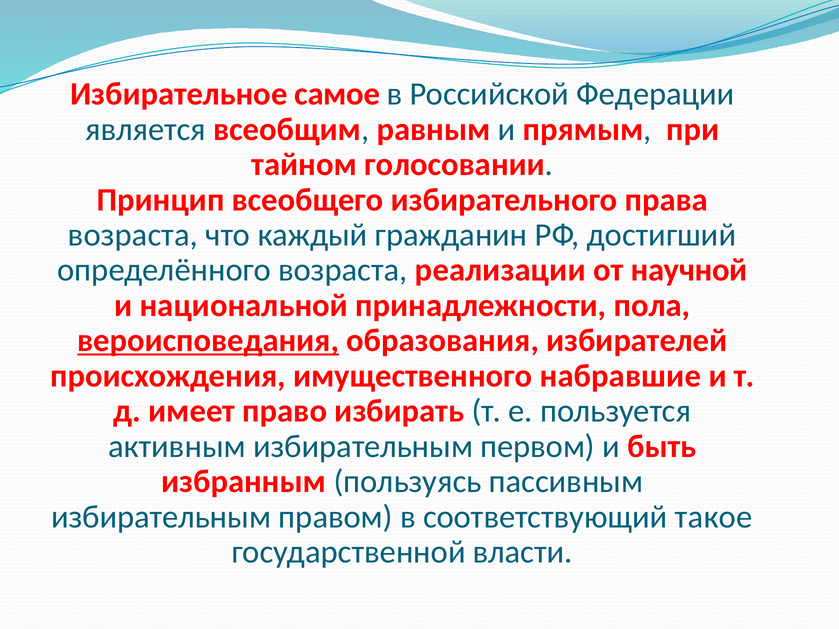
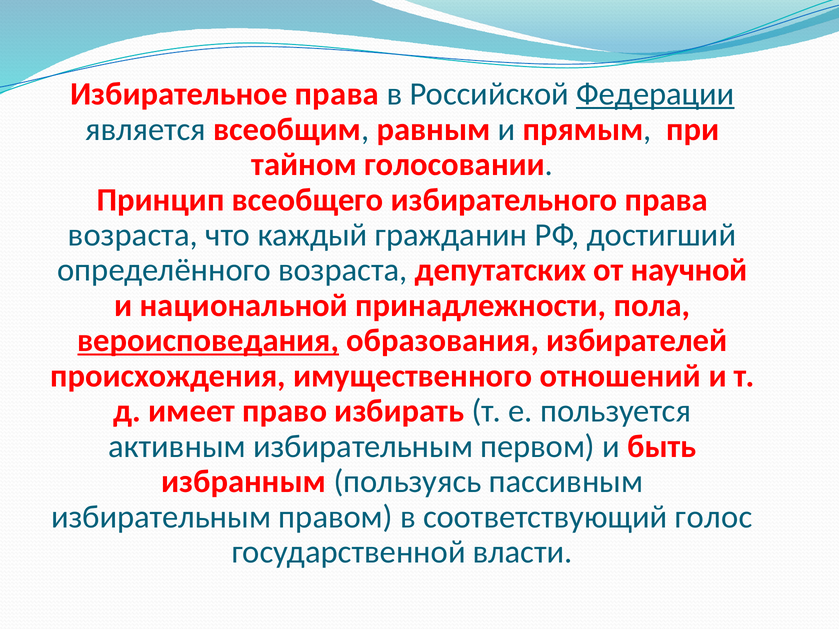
Избирательное самое: самое -> права (337, 94)
Федерации underline: none -> present (655, 94)
реализации: реализации -> депутатских (500, 270)
набравшие: набравшие -> отношений (620, 376)
такое: такое -> голос (714, 517)
